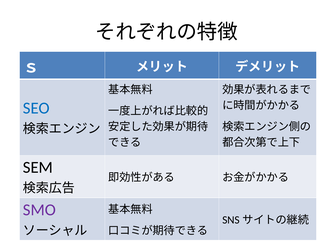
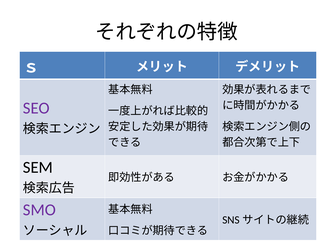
SEO colour: blue -> purple (36, 108)
